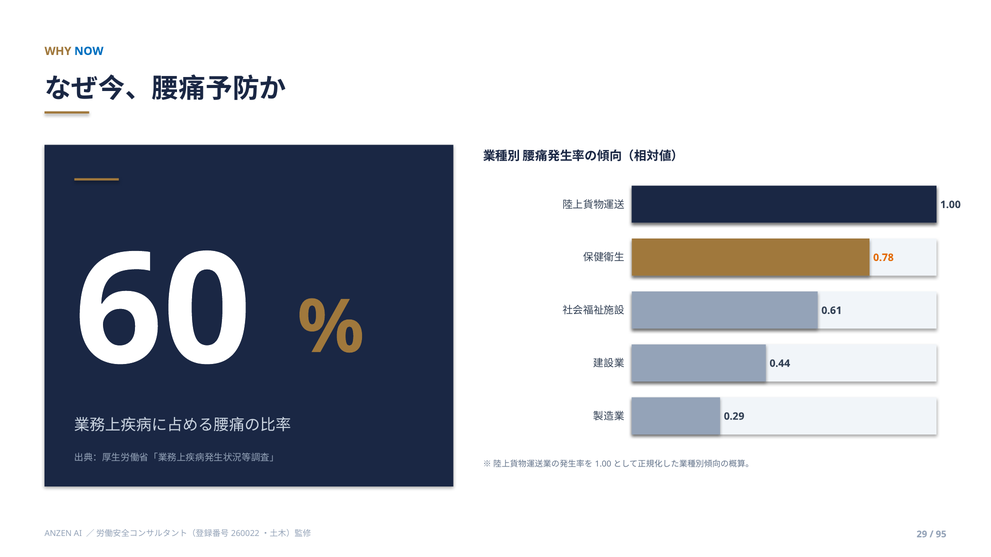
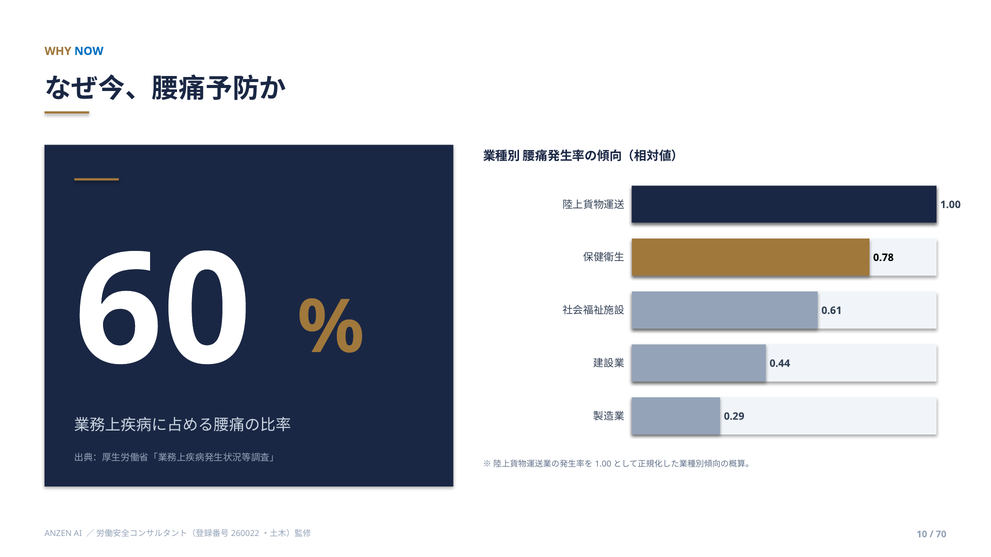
0.78 colour: orange -> black (883, 258)
29: 29 -> 10 (922, 535)
95: 95 -> 70 (941, 535)
